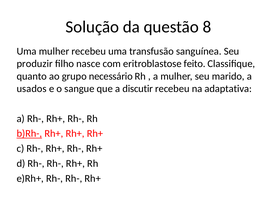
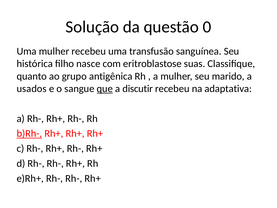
8: 8 -> 0 (207, 27)
produzir: produzir -> histórica (35, 64)
feito: feito -> suas (195, 64)
necessário: necessário -> antigênica (111, 76)
que underline: none -> present (105, 89)
